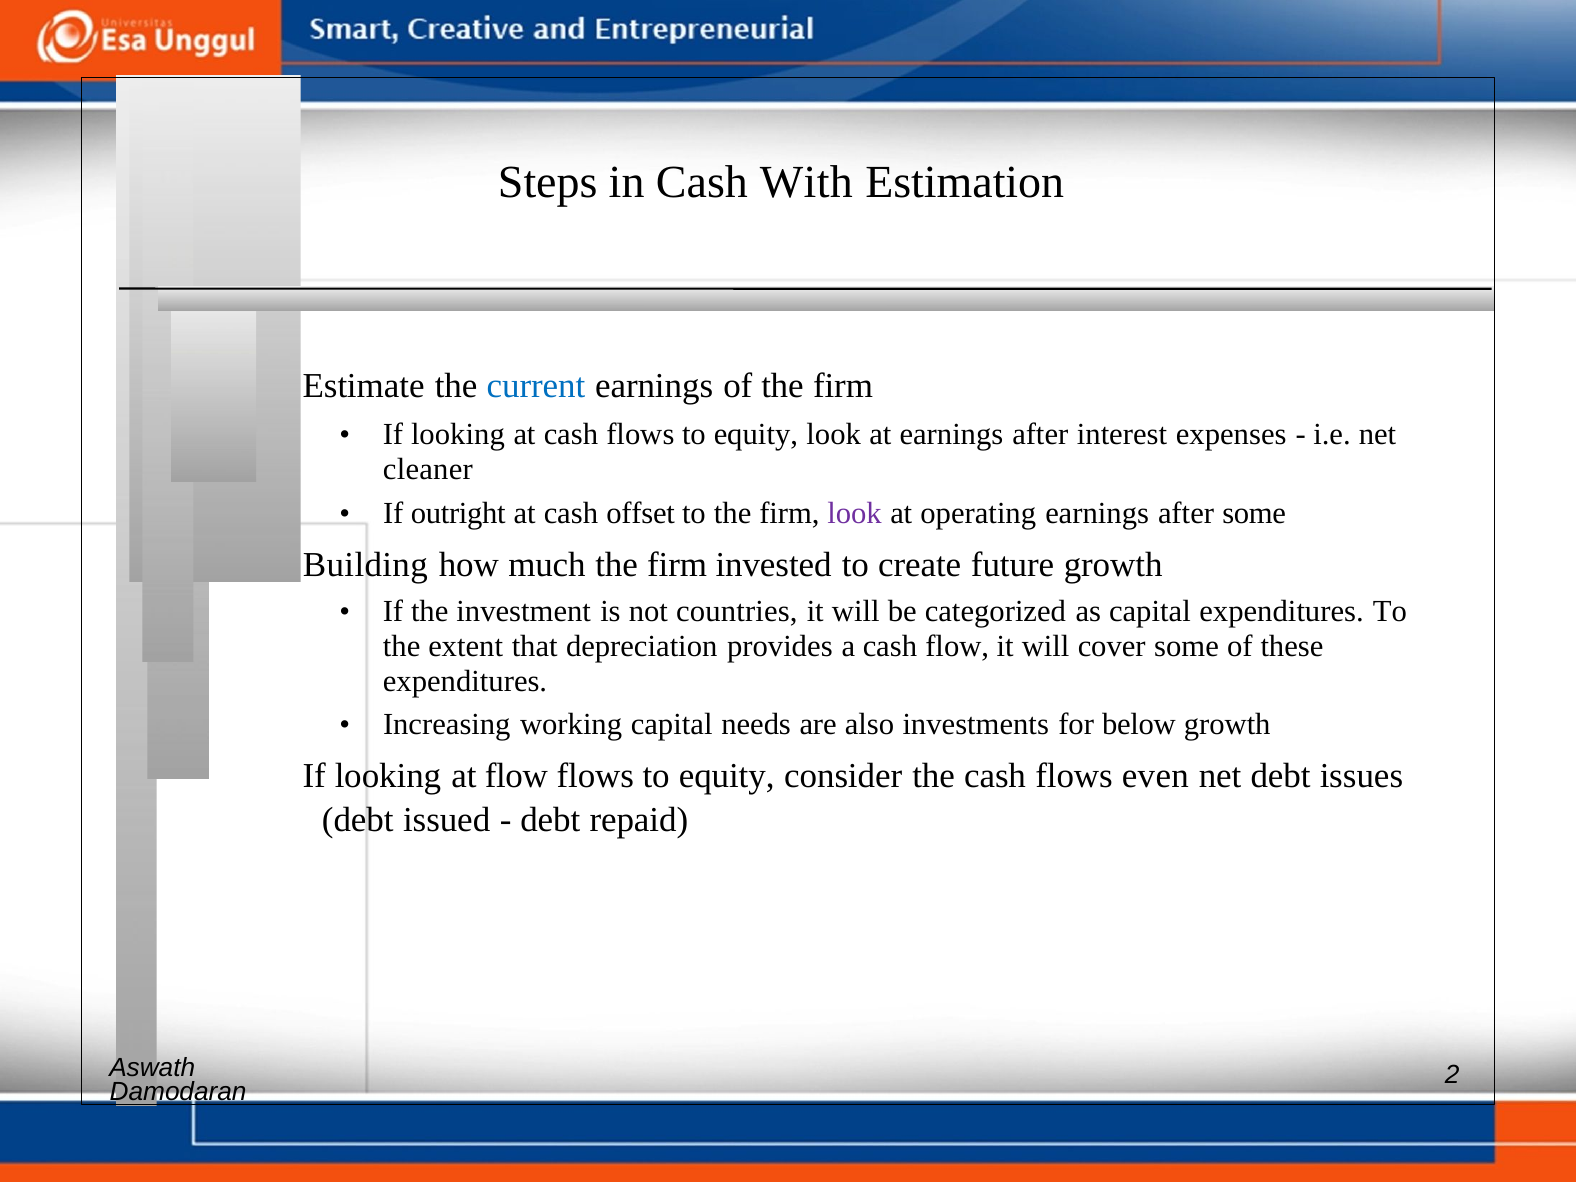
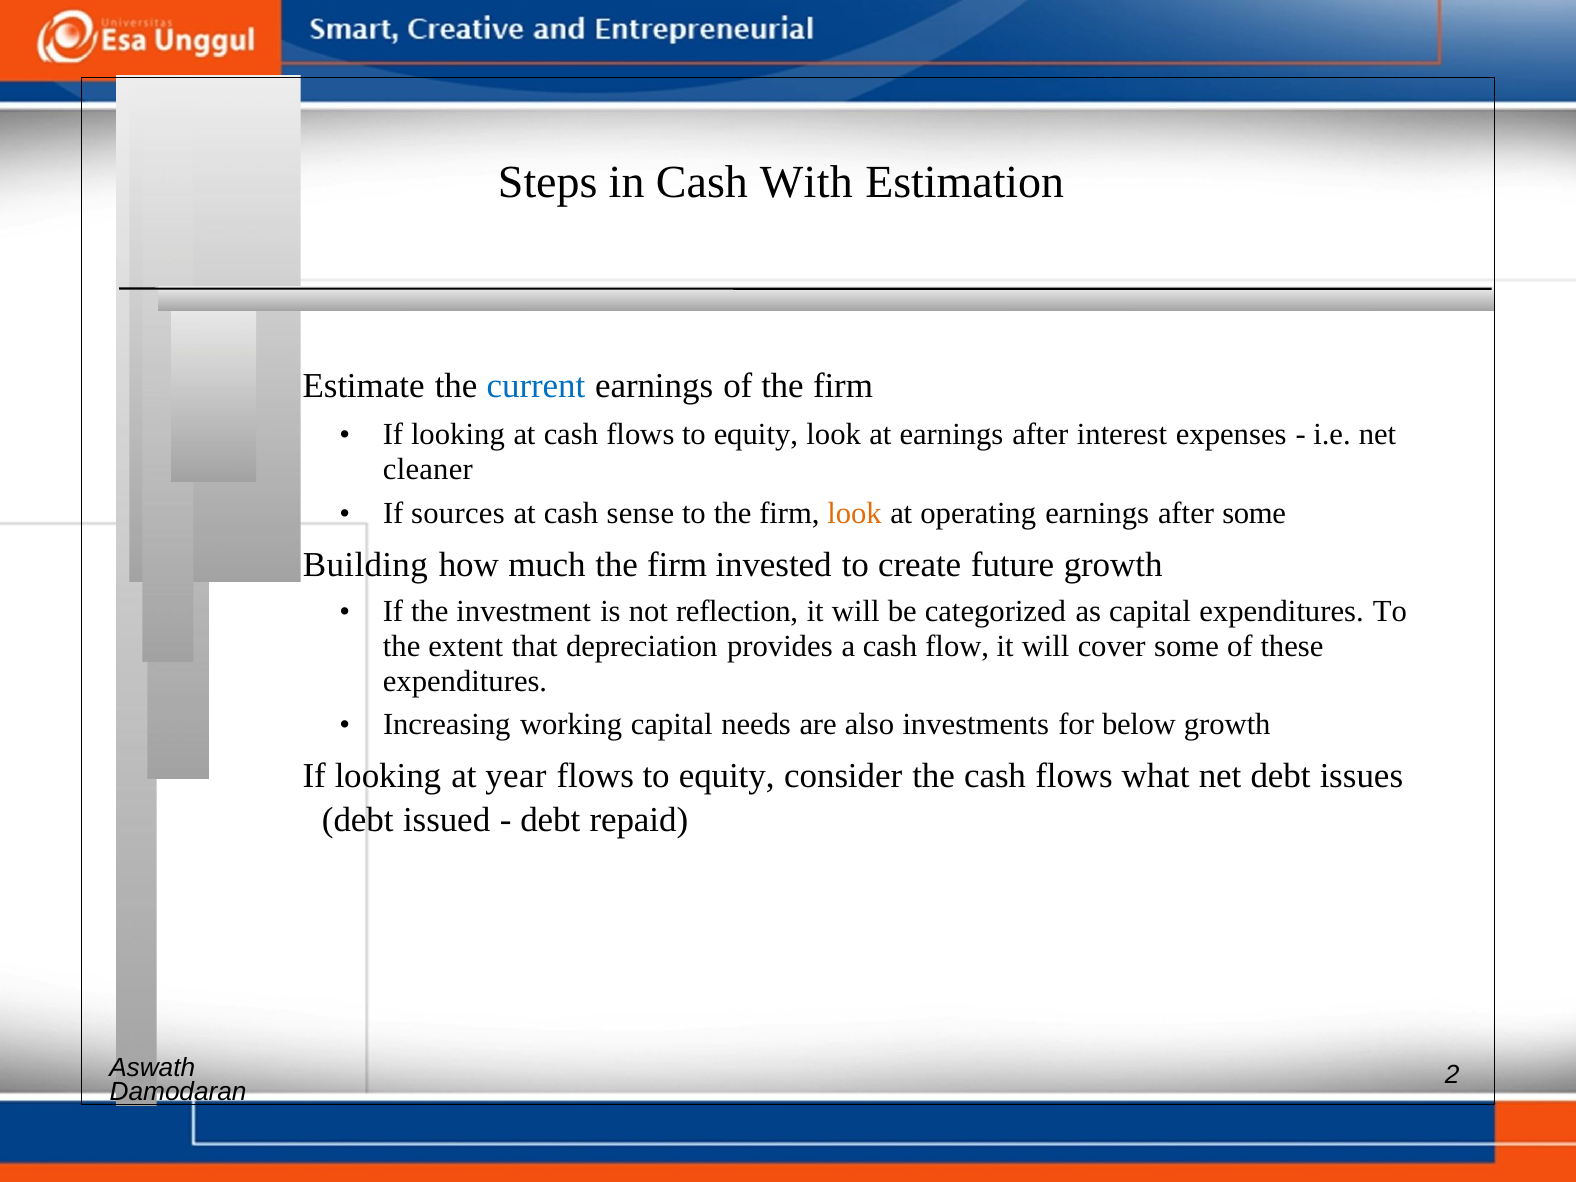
outright: outright -> sources (458, 513)
offset: offset -> sense (640, 513)
look colour: purple -> orange (855, 513)
countries: countries -> reflection (737, 611)
at flow: flow -> year (516, 776)
even: even -> what (1156, 776)
